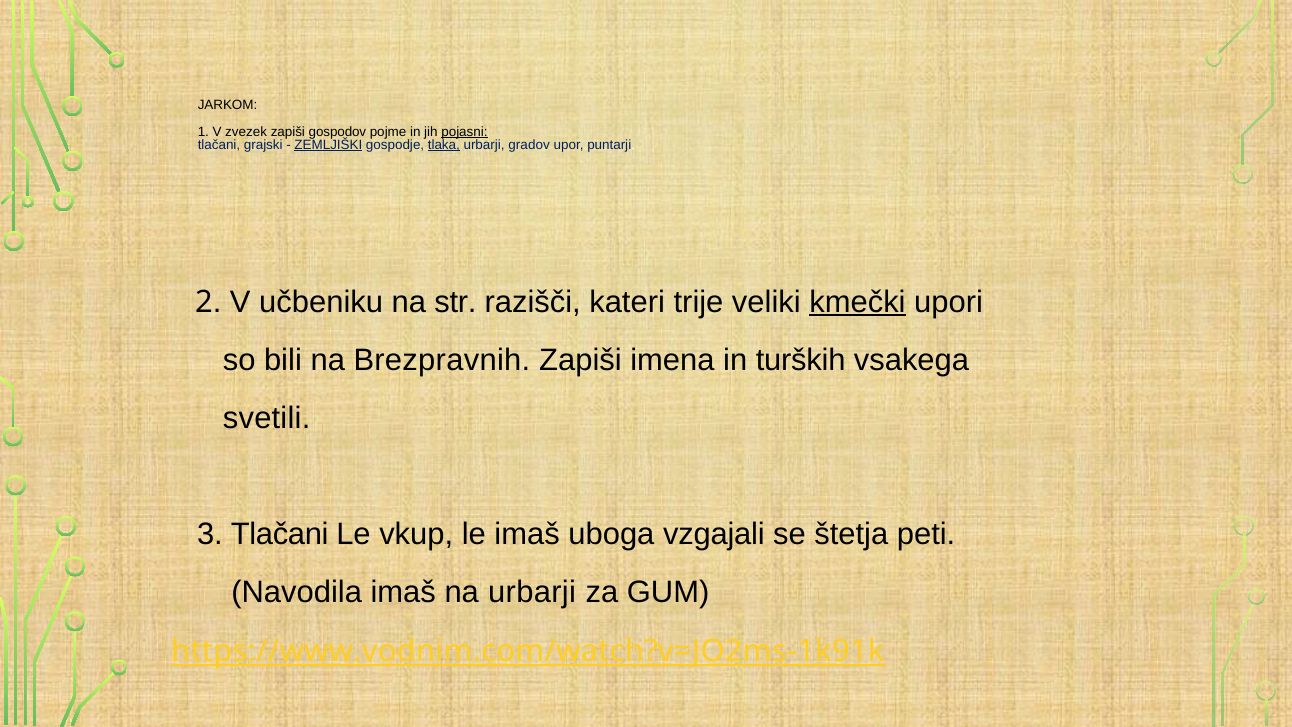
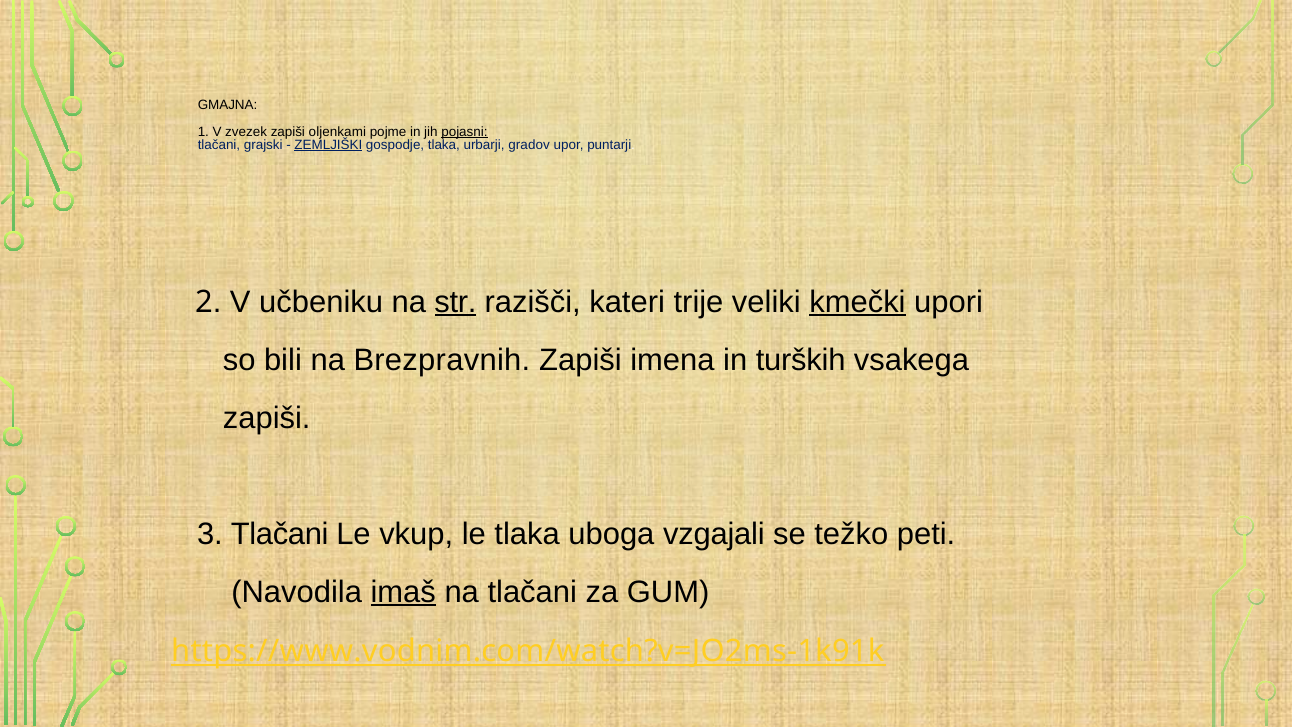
JARKOM: JARKOM -> GMAJNA (228, 105)
gospodov: gospodov -> oljenkami (337, 132)
tlaka underline: present -> none (444, 145)
str underline: none -> present (455, 302)
svetili: svetili -> zapiši (267, 418)
le imaš: imaš -> tlaka (527, 534)
štetja: štetja -> težko (851, 534)
imaš underline: none -> present (403, 592)
na urbarji: urbarji -> tlačani (532, 592)
